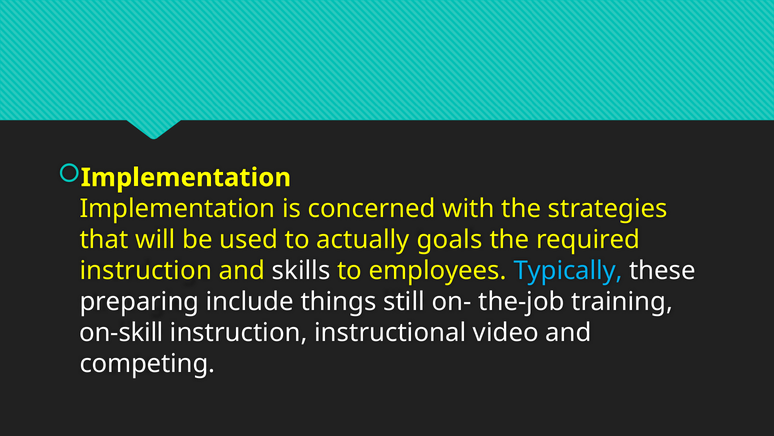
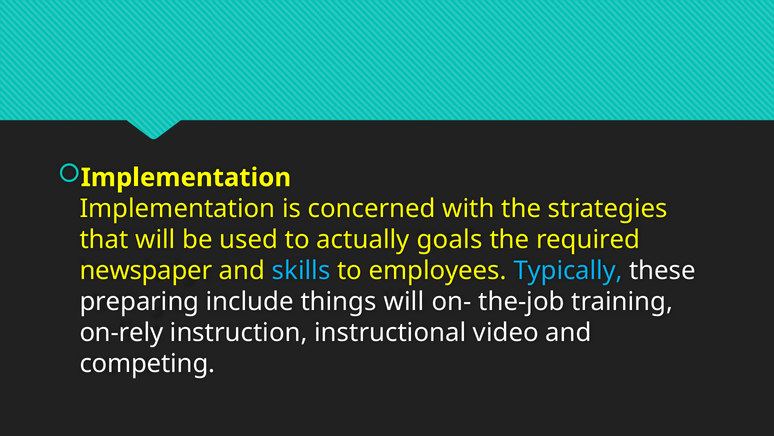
instruction: instruction -> newspaper (146, 270)
skills colour: white -> light blue (301, 270)
things still: still -> will (404, 301)
on-skill: on-skill -> on-rely (121, 332)
